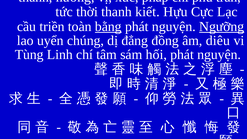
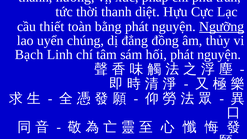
kiết: kiết -> diệt (147, 12)
triền: triền -> thiết (52, 26)
bằng underline: present -> none (108, 26)
diêu: diêu -> thủy (218, 40)
Tùng: Tùng -> Bạch (29, 54)
